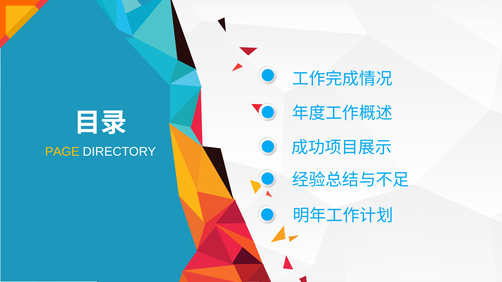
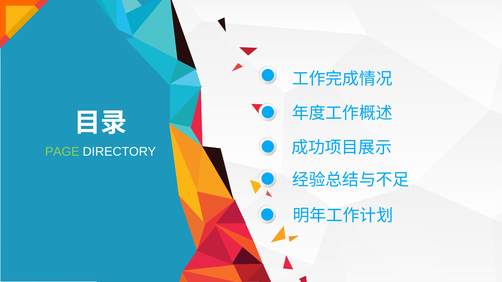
PAGE colour: yellow -> light green (62, 152)
